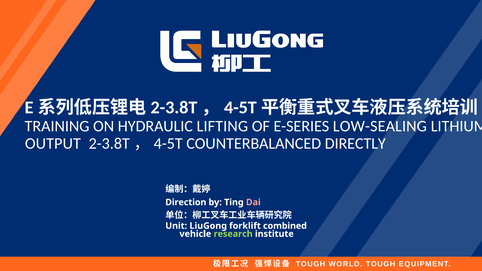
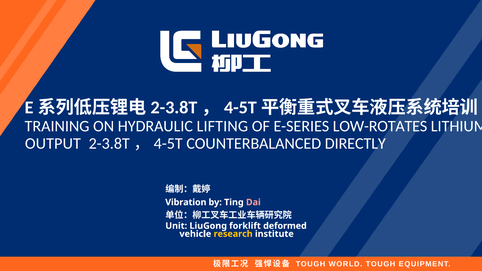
LOW-SEALING: LOW-SEALING -> LOW-ROTATES (380, 126)
Direction: Direction -> Vibration (186, 202)
combined: combined -> deformed (285, 226)
research colour: light green -> yellow (233, 234)
